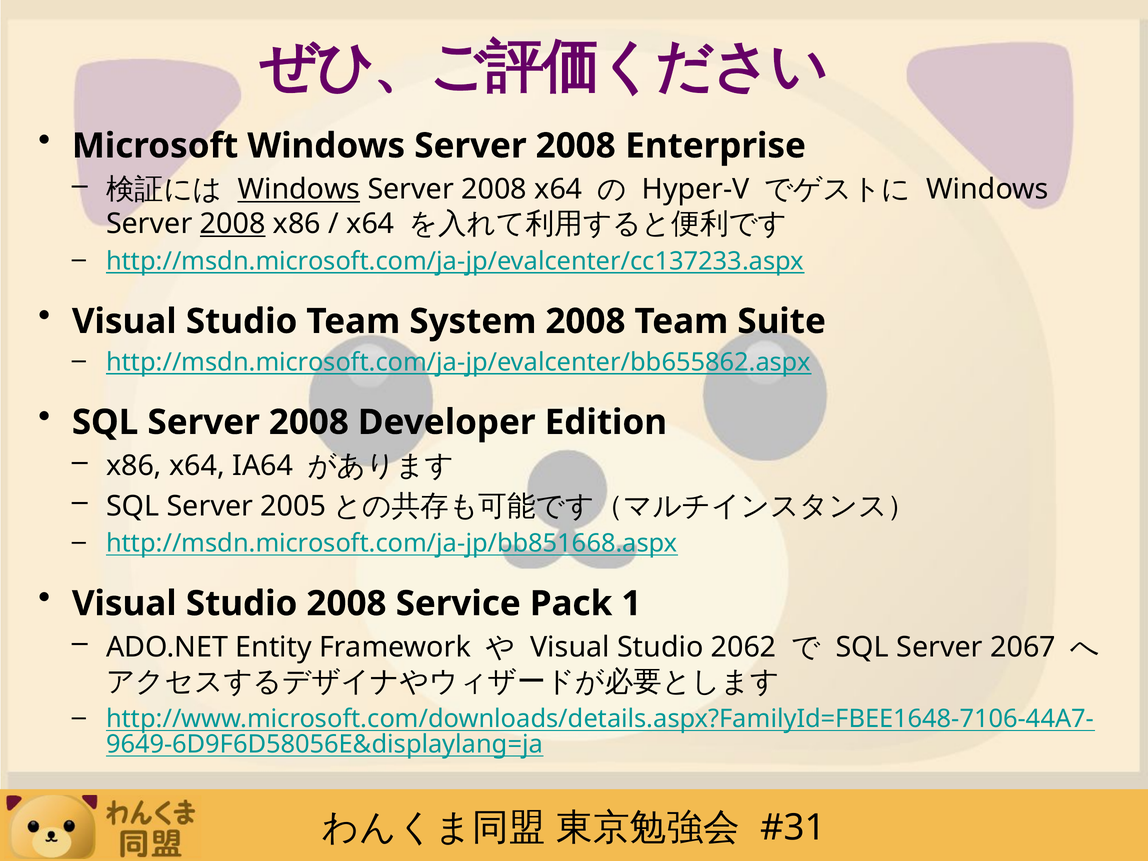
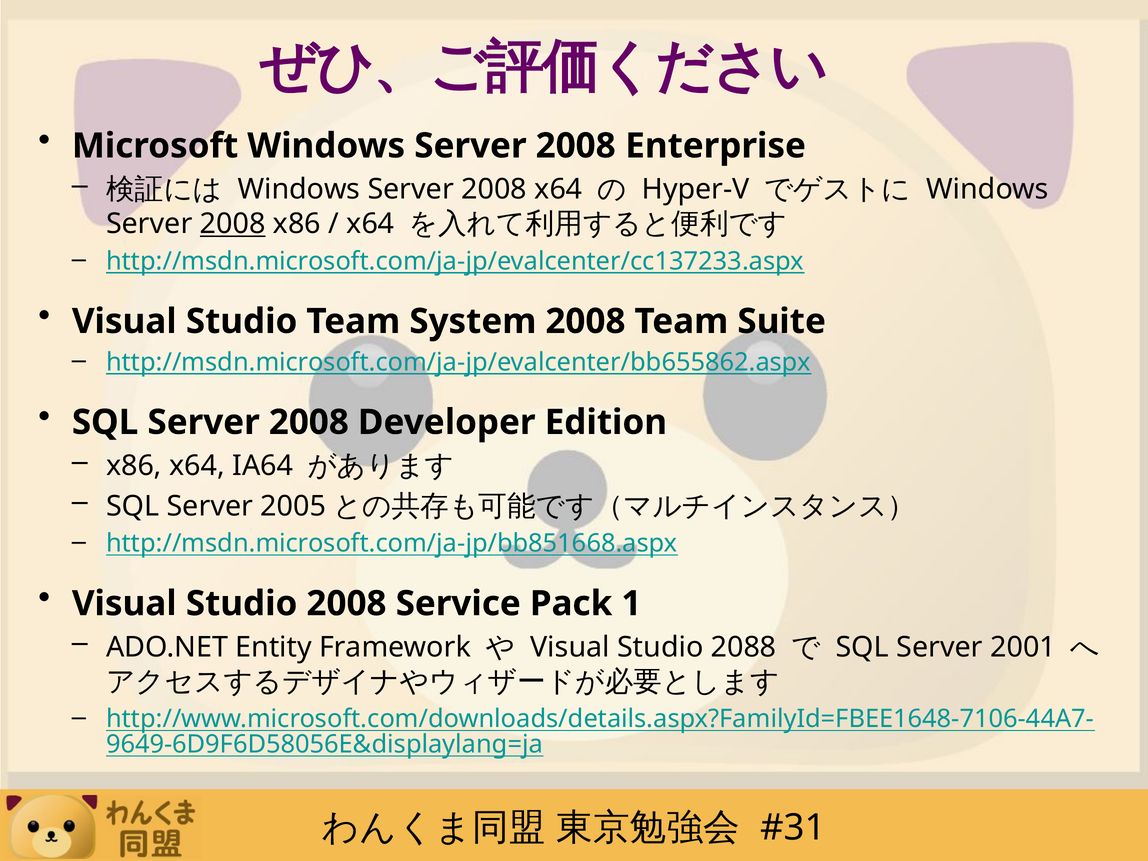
Windows underline: present -> none (299, 189)
2062: 2062 -> 2088 (744, 647)
2067: 2067 -> 2001 (1023, 647)
